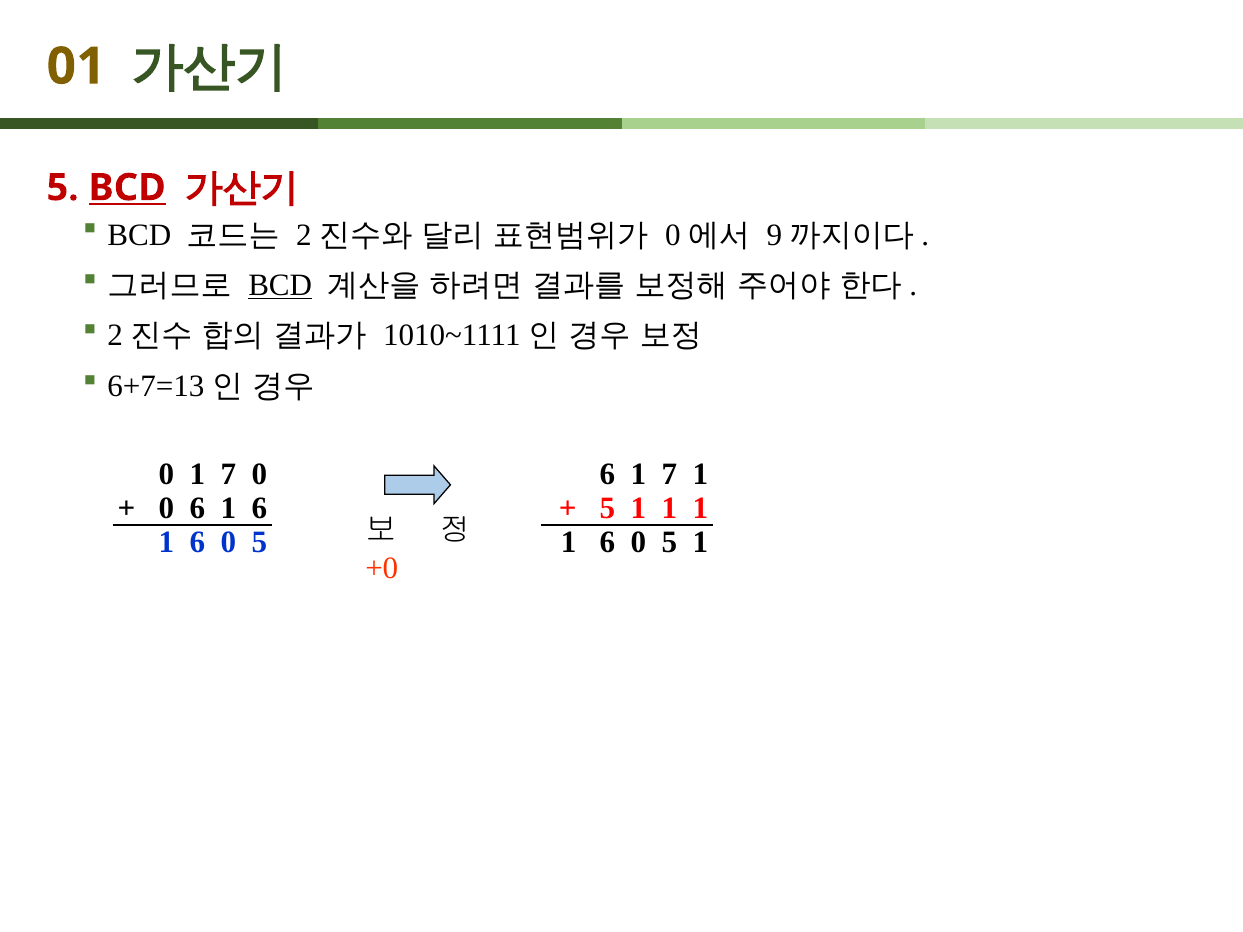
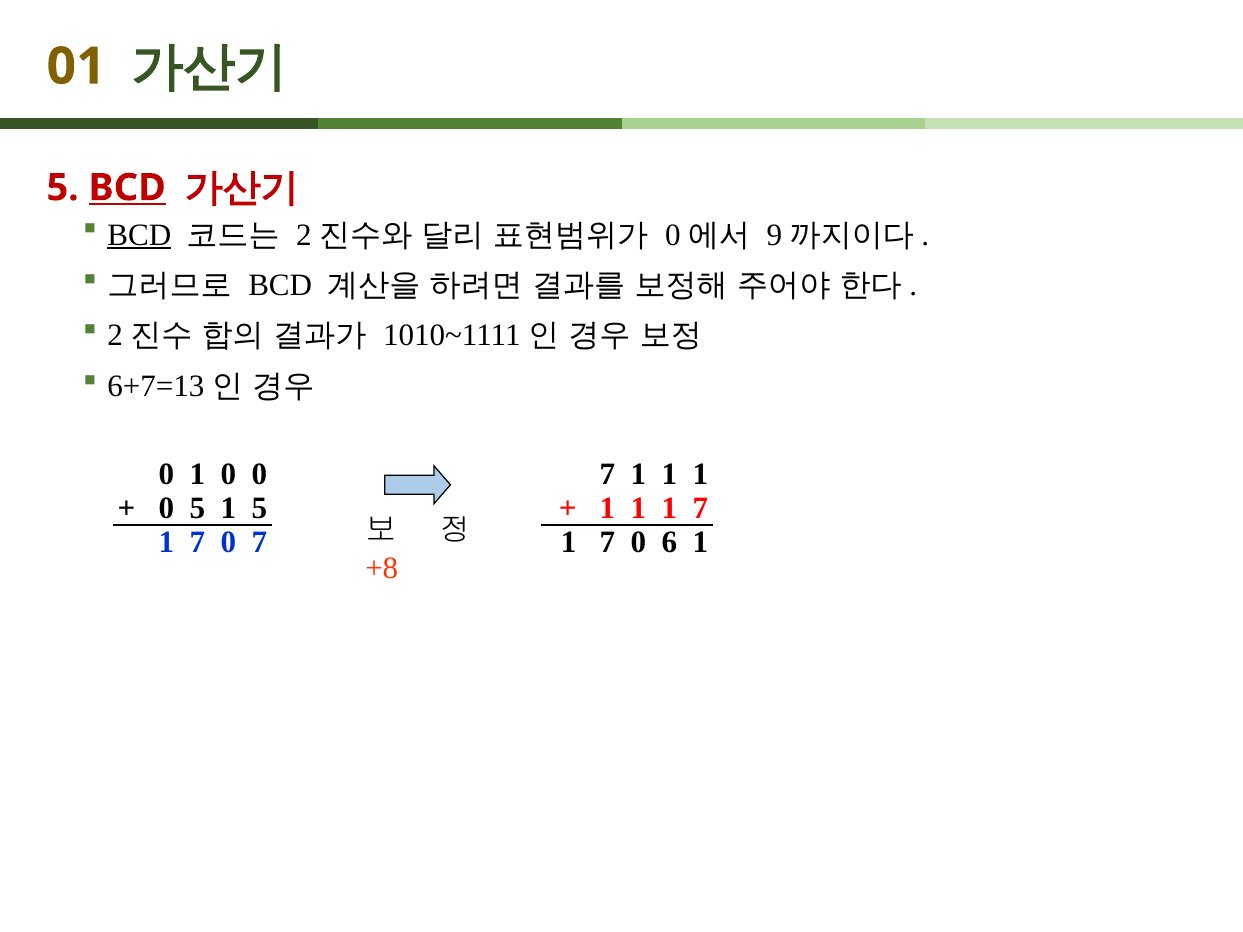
BCD underline: none -> present (139, 235)
BCD underline: present -> none (280, 285)
0 1 7: 7 -> 0 (228, 474)
6: 6 -> 7 (607, 474)
7: 7 -> 1 (669, 474)
6: 6 -> 5 (197, 508)
6: 6 -> 5 (259, 508)
5: 5 -> 1 (607, 508)
1: 1 -> 7 (701, 508)
6: 6 -> 7 (197, 543)
5: 5 -> 7 (259, 543)
6: 6 -> 7 (607, 543)
5: 5 -> 6 (669, 543)
+0: +0 -> +8 (382, 568)
